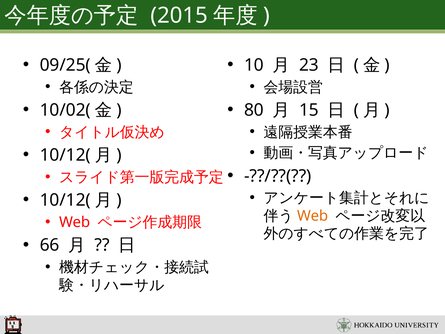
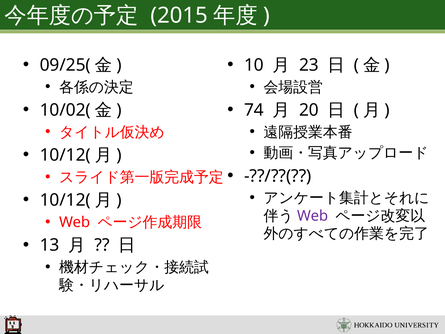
80: 80 -> 74 (254, 110)
15: 15 -> 20 (309, 110)
Web colour: orange -> purple (313, 216)
66: 66 -> 13 (50, 245)
